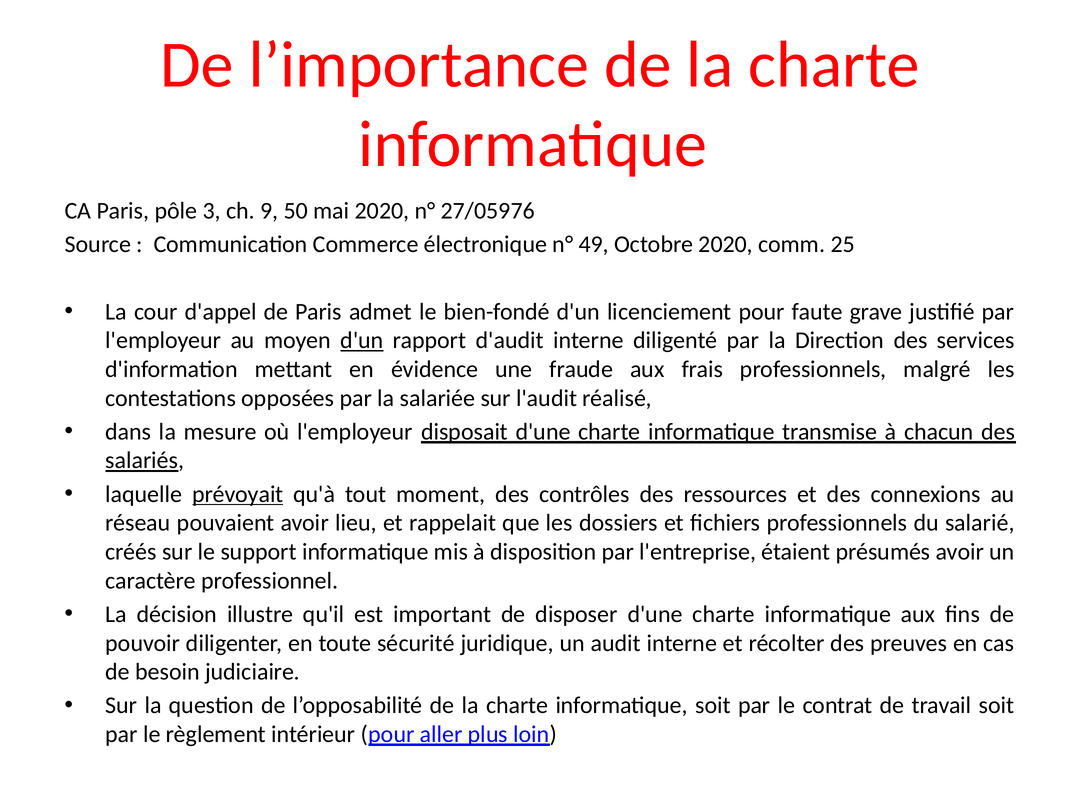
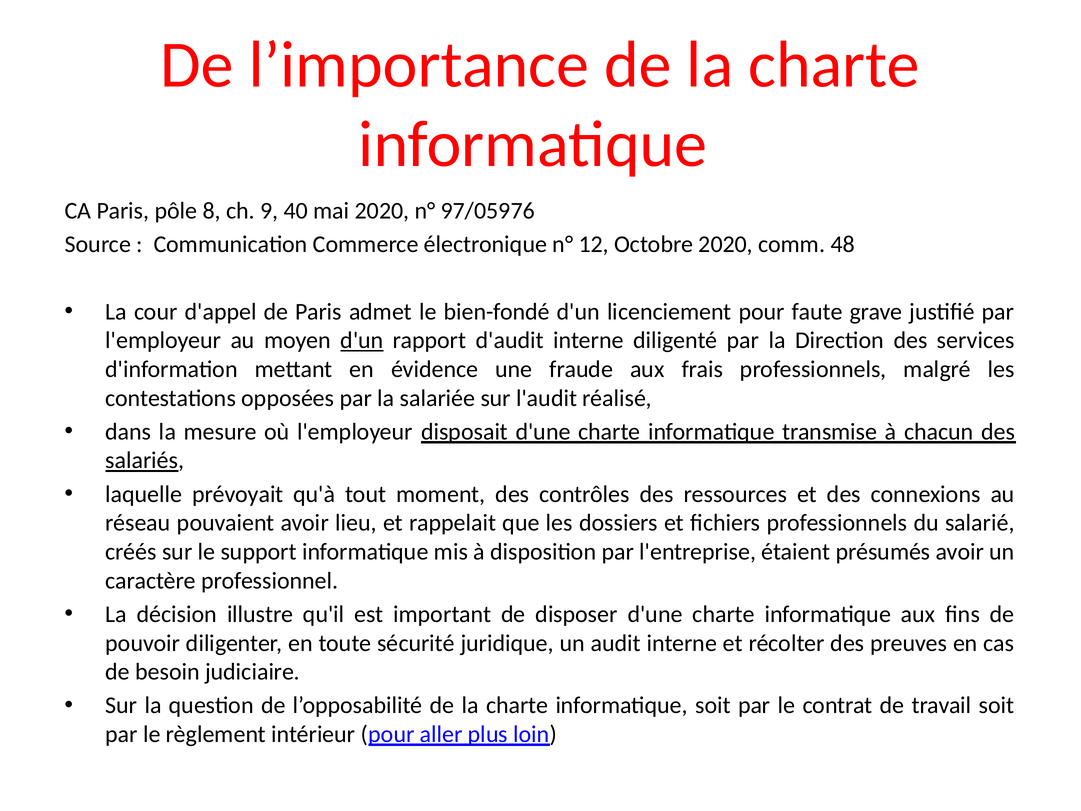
3: 3 -> 8 (212, 211)
50: 50 -> 40 (296, 211)
27/05976: 27/05976 -> 97/05976 (488, 211)
49: 49 -> 12 (594, 244)
25: 25 -> 48 (843, 244)
prévoyait underline: present -> none (238, 494)
